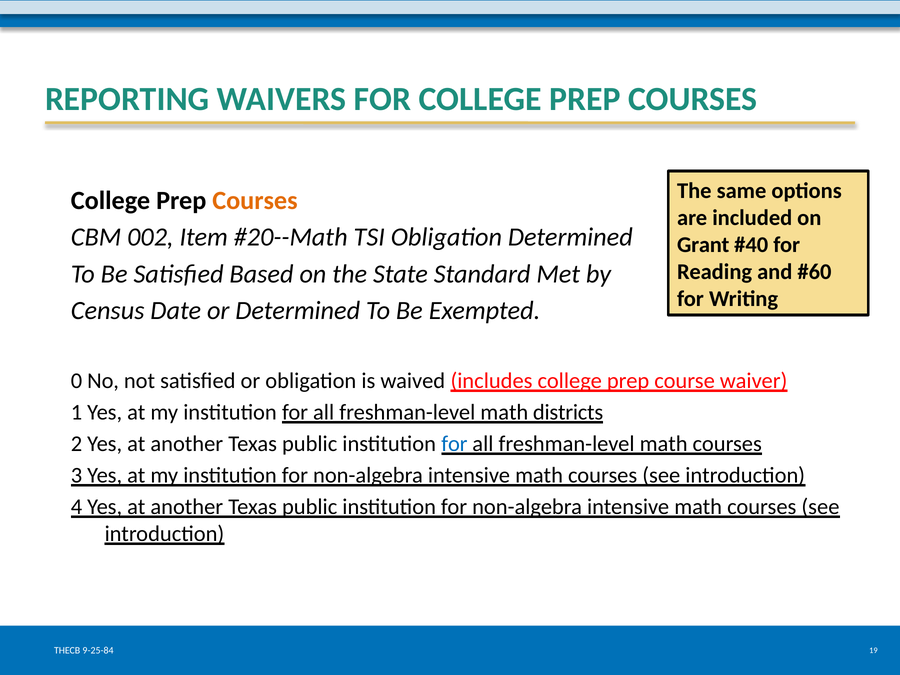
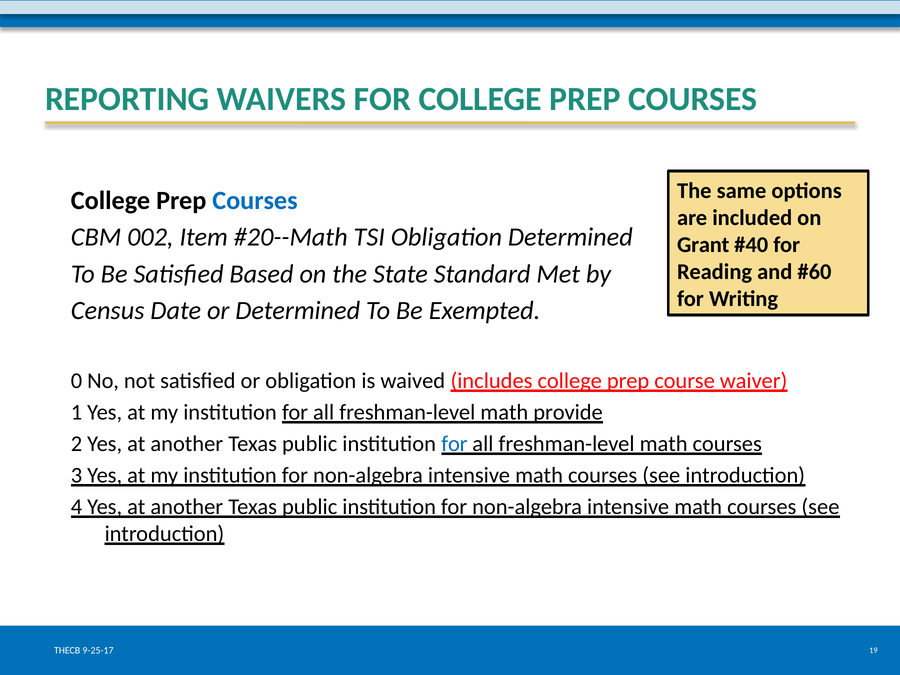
Courses colour: orange -> blue (255, 200)
districts: districts -> provide (568, 412)
9-25-84: 9-25-84 -> 9-25-17 (98, 650)
